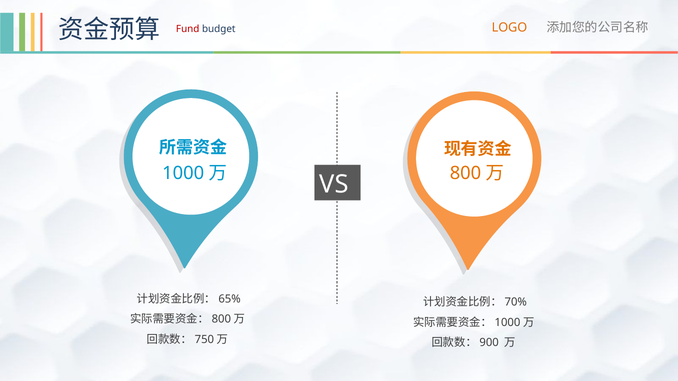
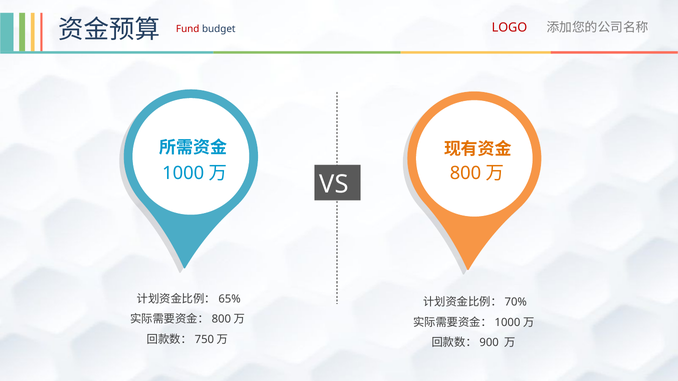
LOGO colour: orange -> red (509, 28)
